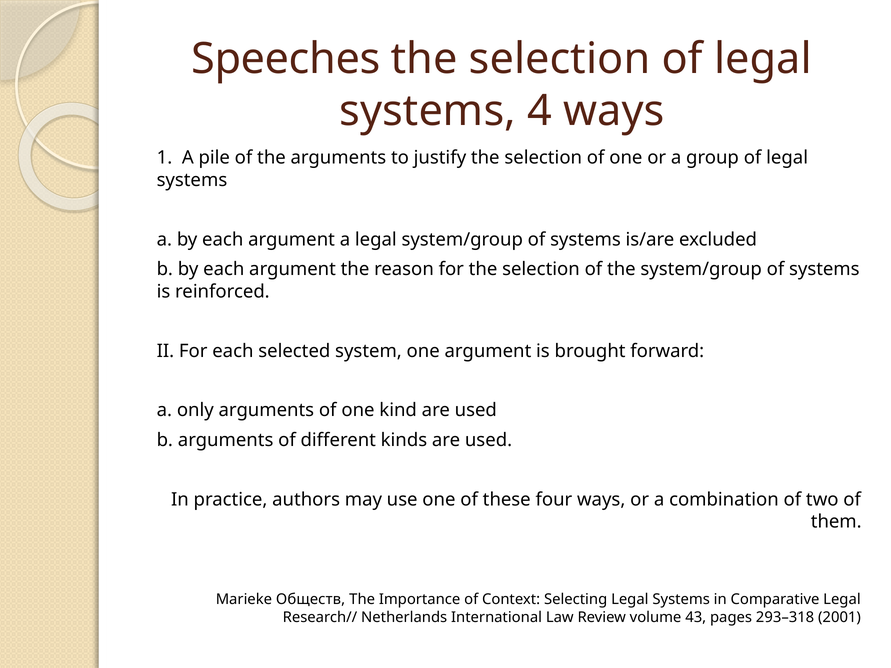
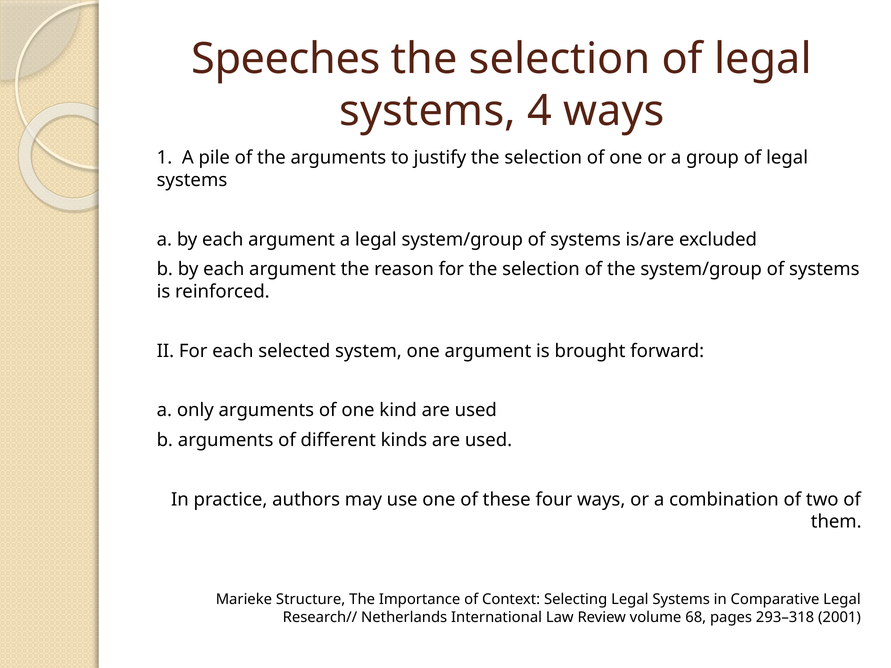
Обществ: Обществ -> Structure (311, 600)
43: 43 -> 68 (696, 617)
